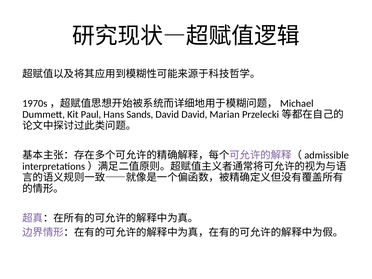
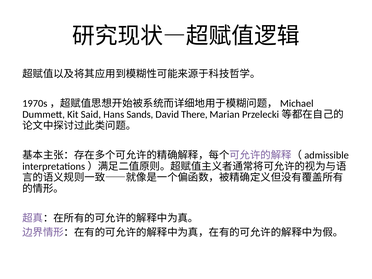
Paul: Paul -> Said (91, 115)
David David: David -> There (194, 115)
